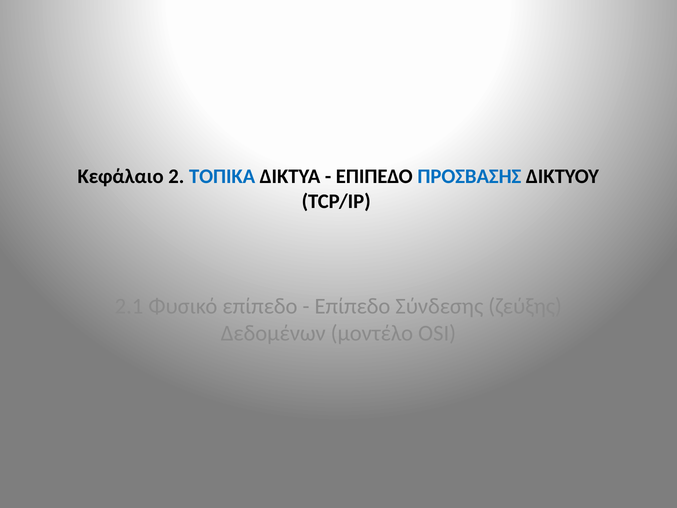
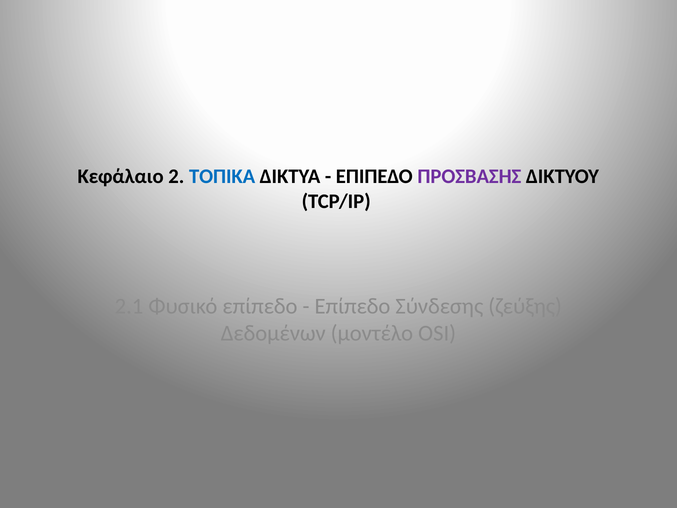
ΠΡΟΣΒΑΣΗΣ colour: blue -> purple (469, 176)
